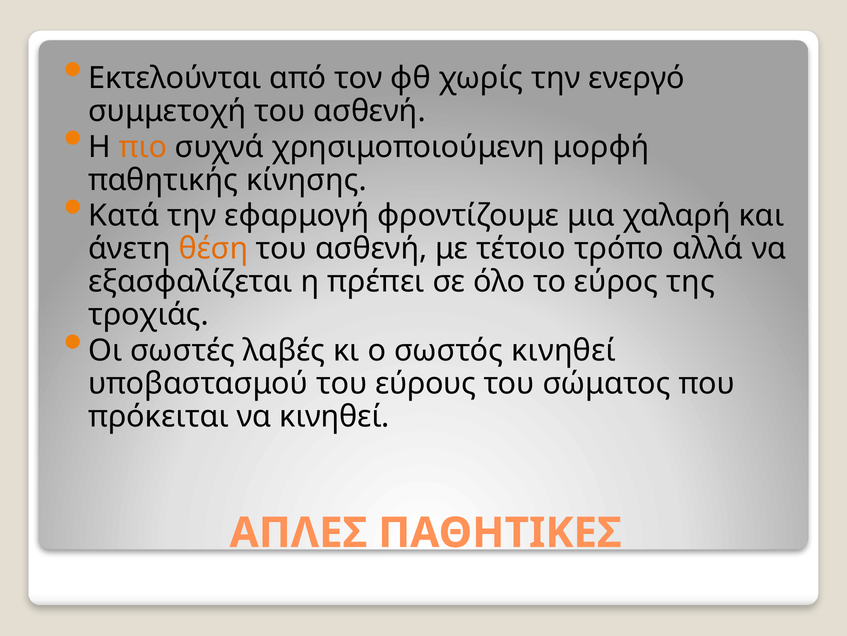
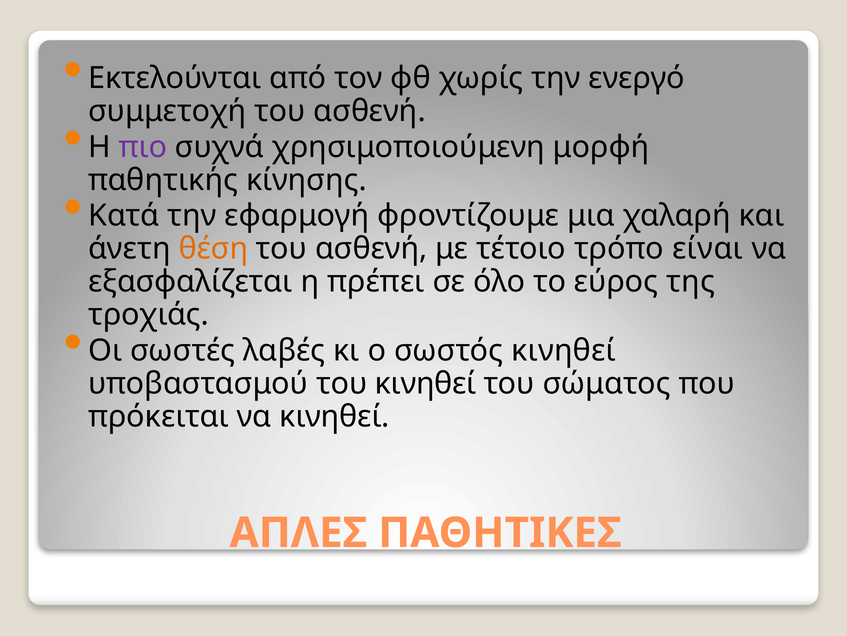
πιο colour: orange -> purple (143, 147)
αλλά: αλλά -> είναι (708, 248)
του εύρους: εύρους -> κινηθεί (426, 383)
